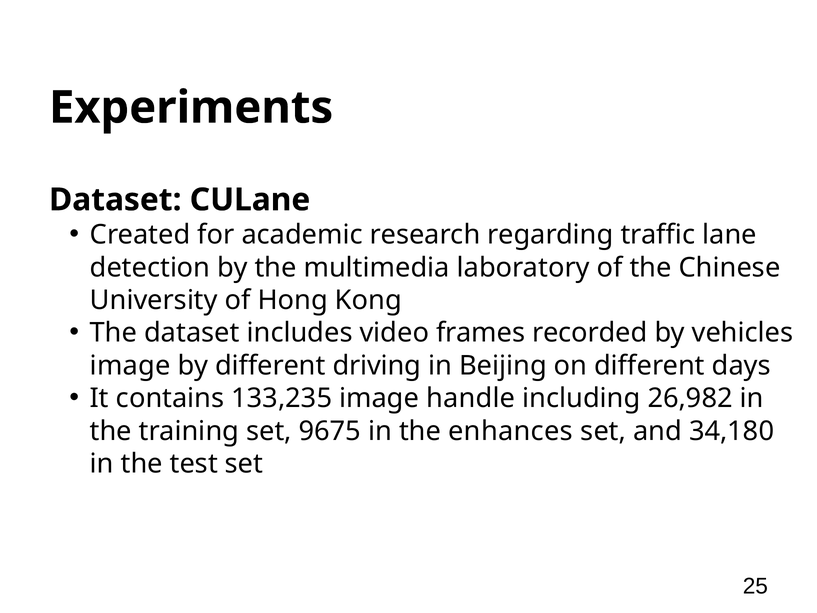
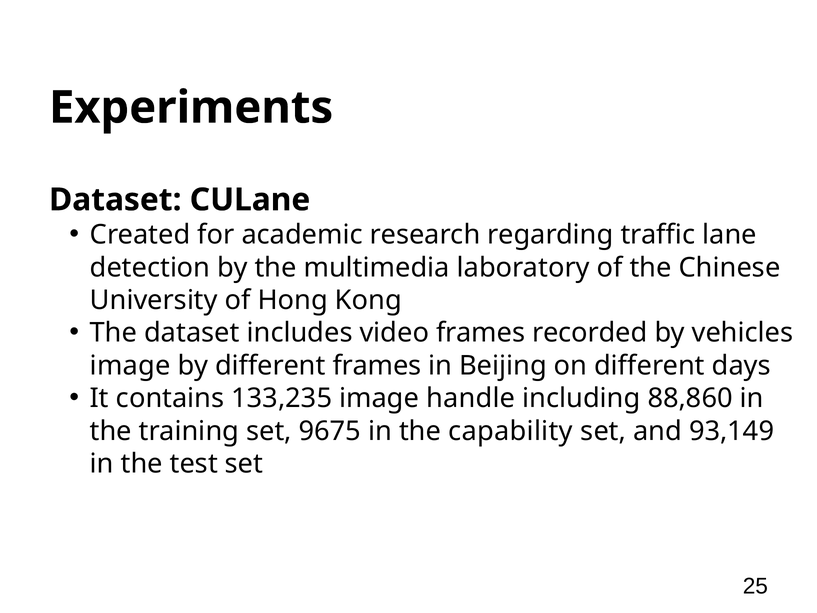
different driving: driving -> frames (377, 366)
26,982: 26,982 -> 88,860 (690, 398)
enhances: enhances -> capability (511, 431)
34,180: 34,180 -> 93,149 (732, 431)
